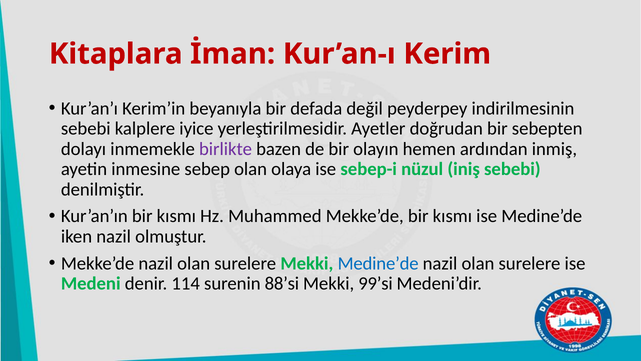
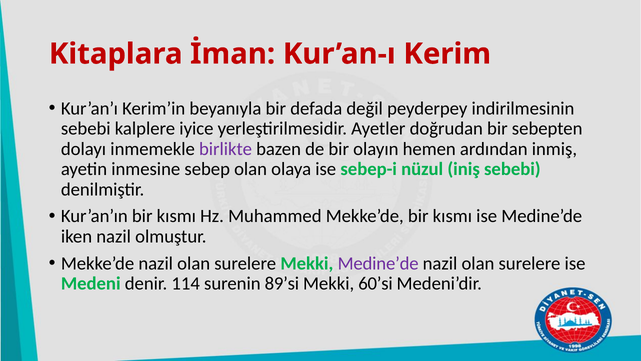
Medine’de colour: blue -> purple (378, 263)
88’si: 88’si -> 89’si (282, 283)
99’si: 99’si -> 60’si (375, 283)
